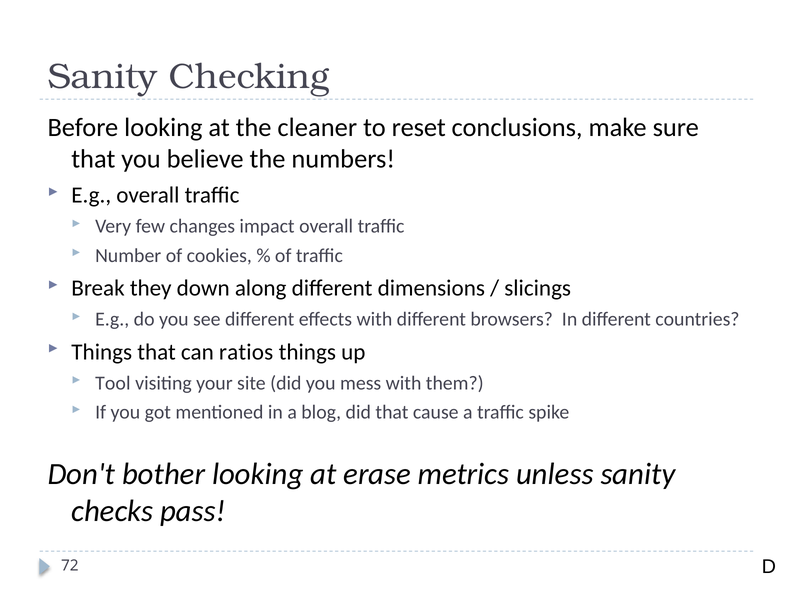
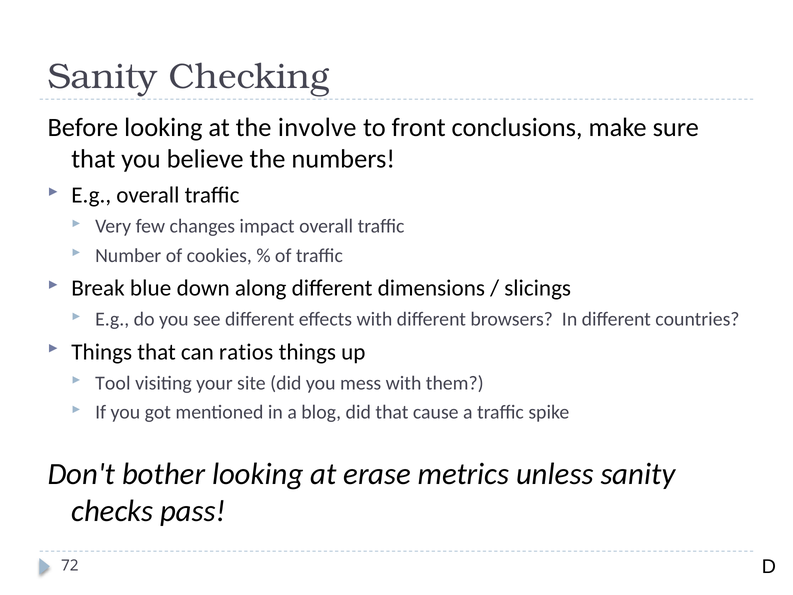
cleaner: cleaner -> involve (317, 127)
reset: reset -> front (419, 127)
they: they -> blue (151, 288)
